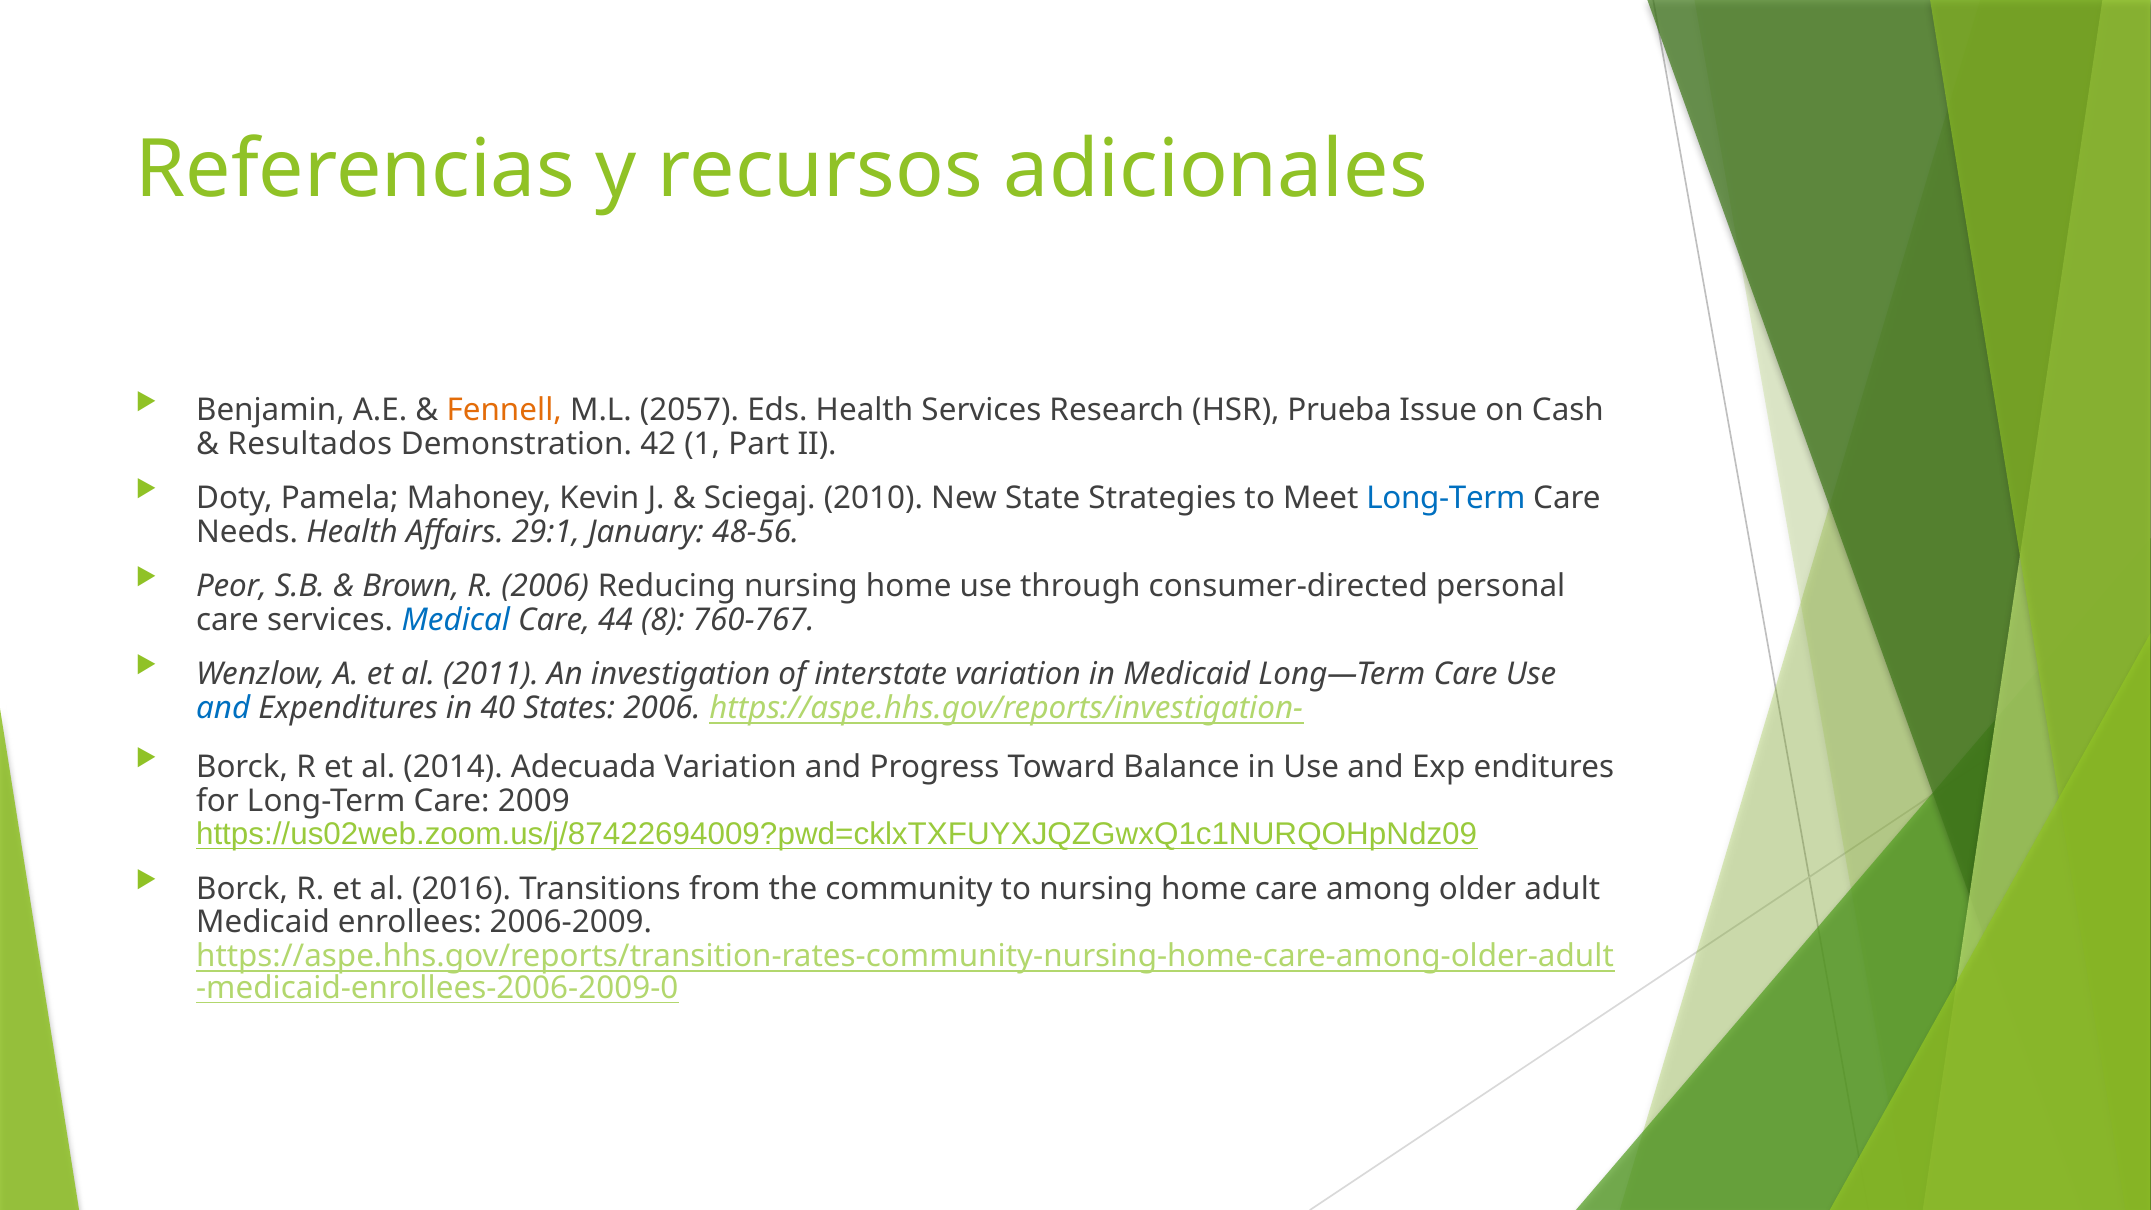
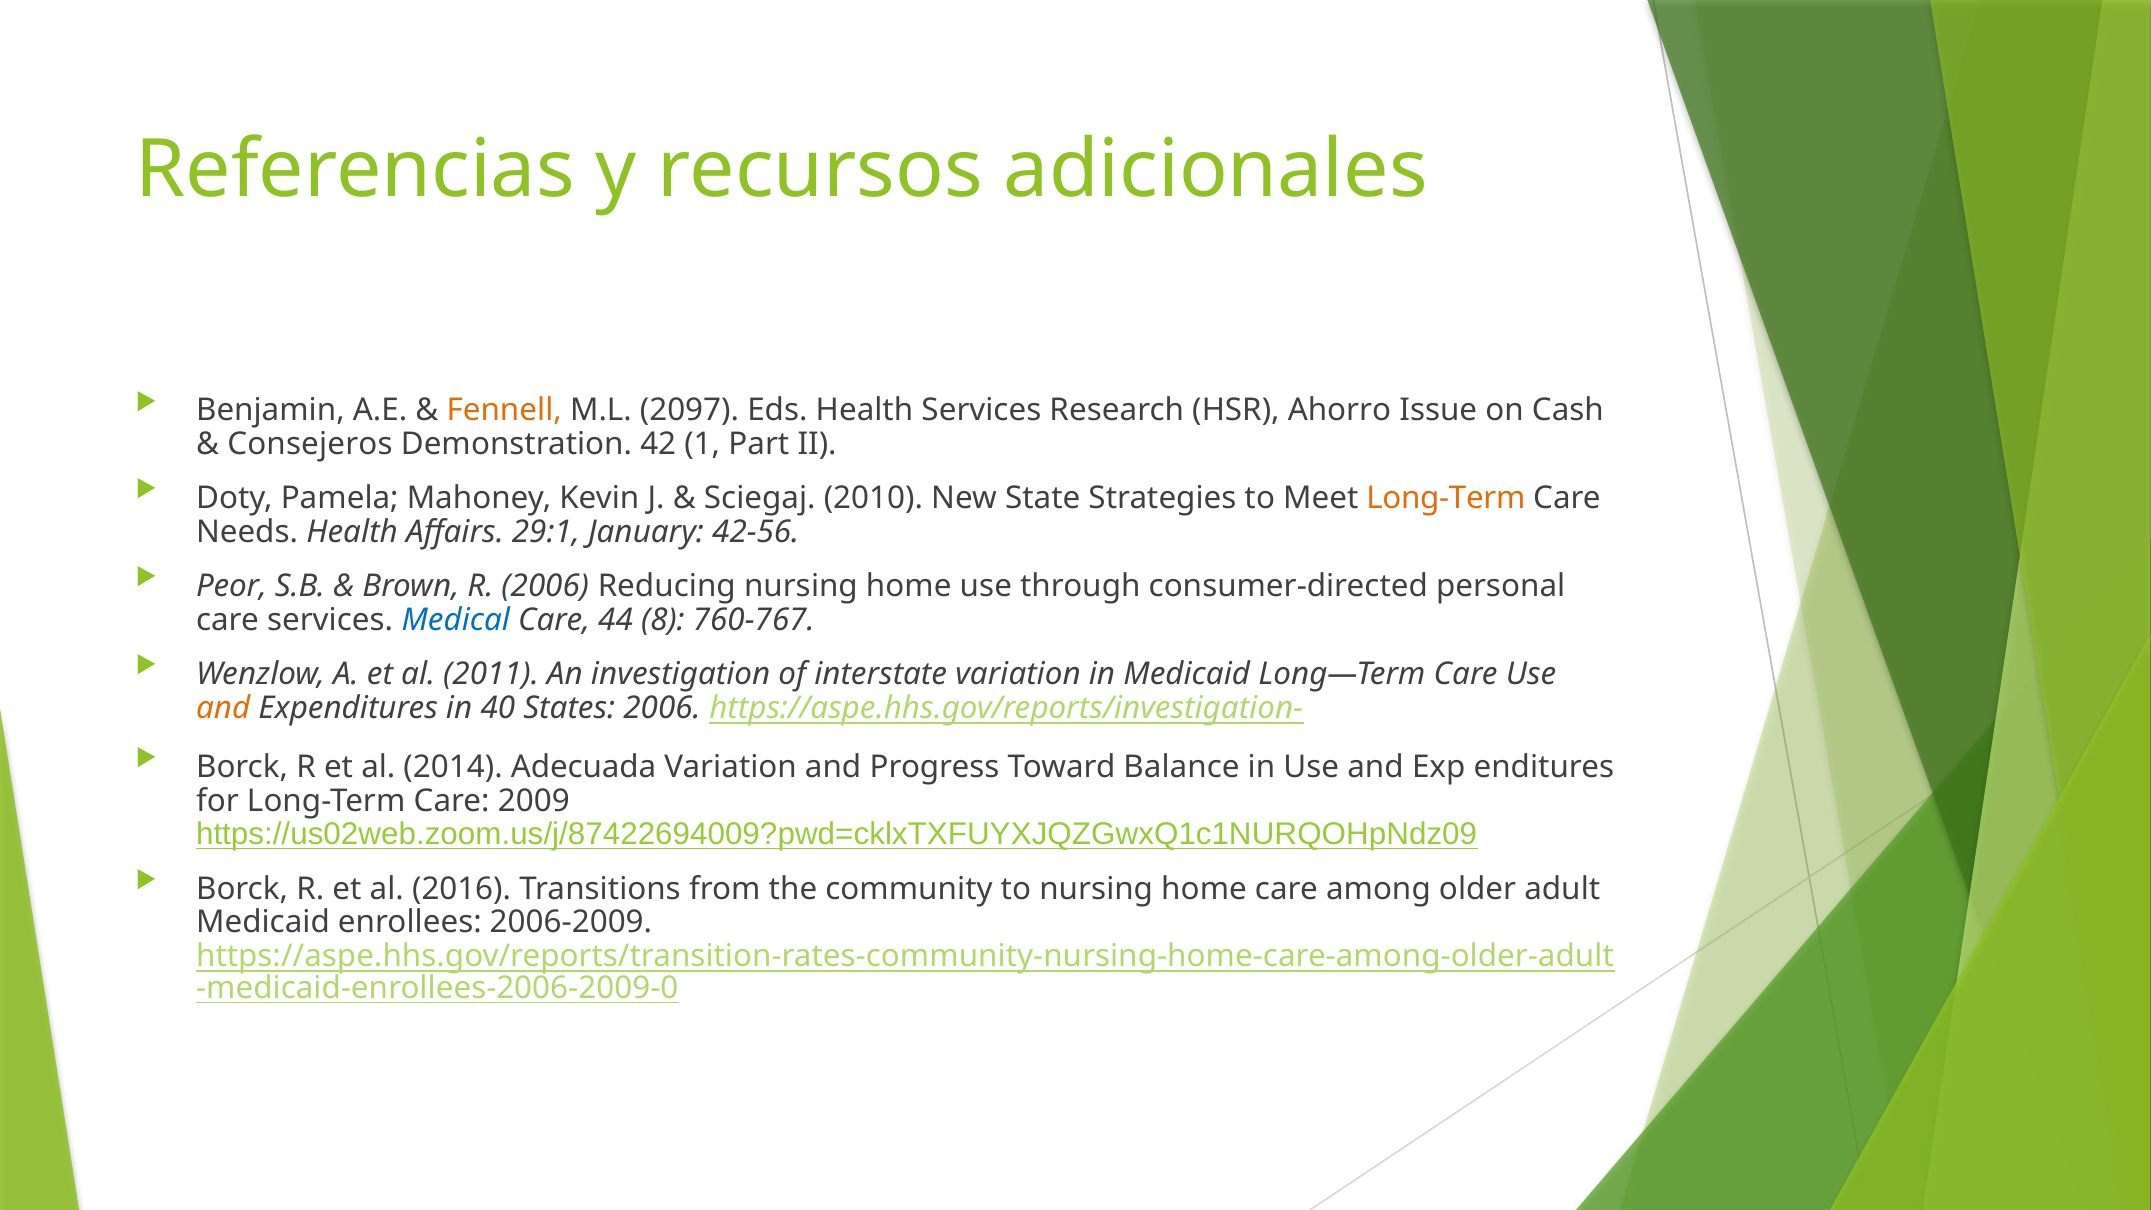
2057: 2057 -> 2097 (689, 410)
Prueba: Prueba -> Ahorro (1339, 410)
Resultados: Resultados -> Consejeros (310, 444)
Long-Term colour: blue -> orange (1446, 498)
48-56: 48-56 -> 42-56 (756, 532)
and colour: blue -> orange (223, 708)
